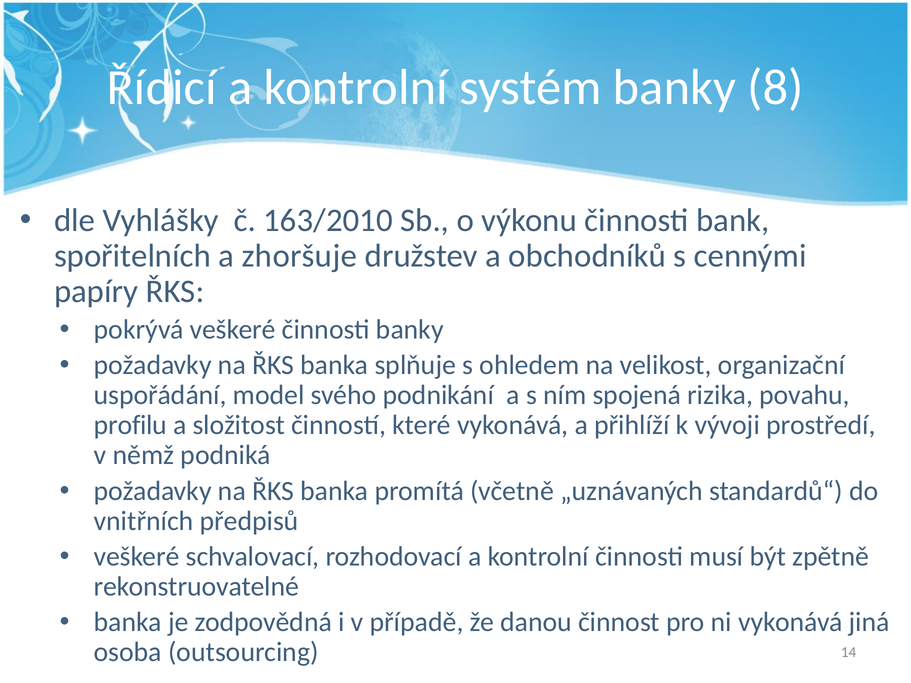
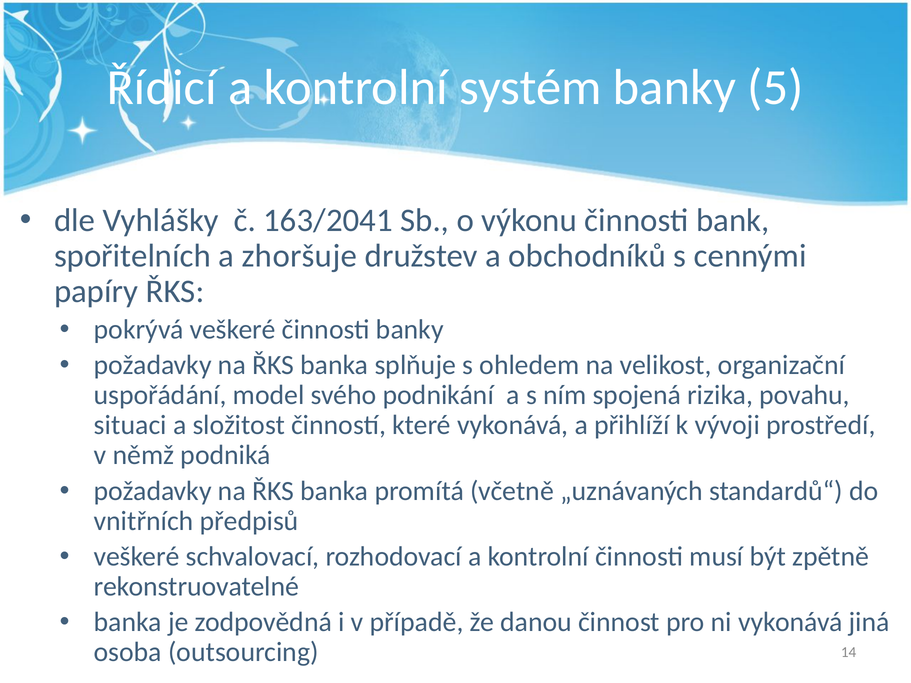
8: 8 -> 5 (776, 88)
163/2010: 163/2010 -> 163/2041 (328, 220)
profilu: profilu -> situaci (130, 425)
